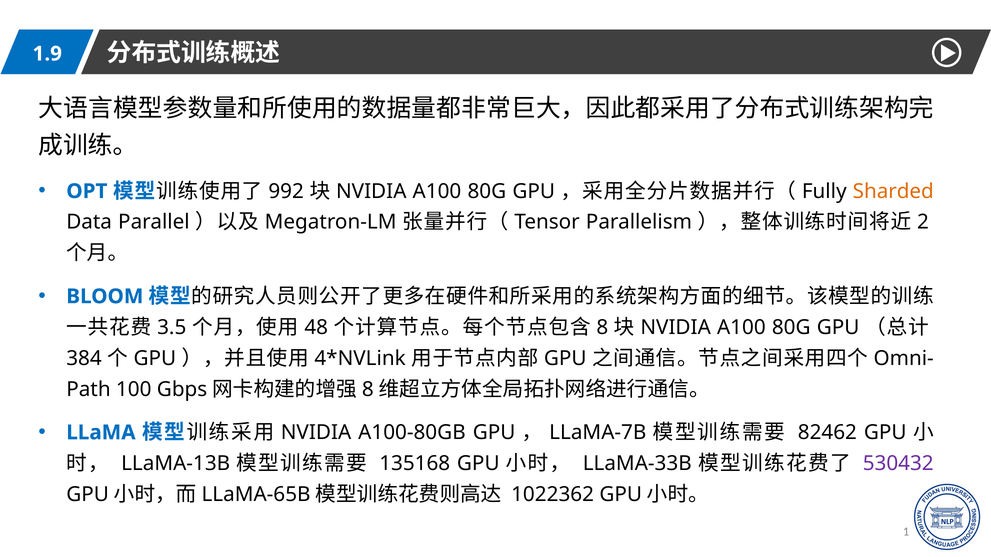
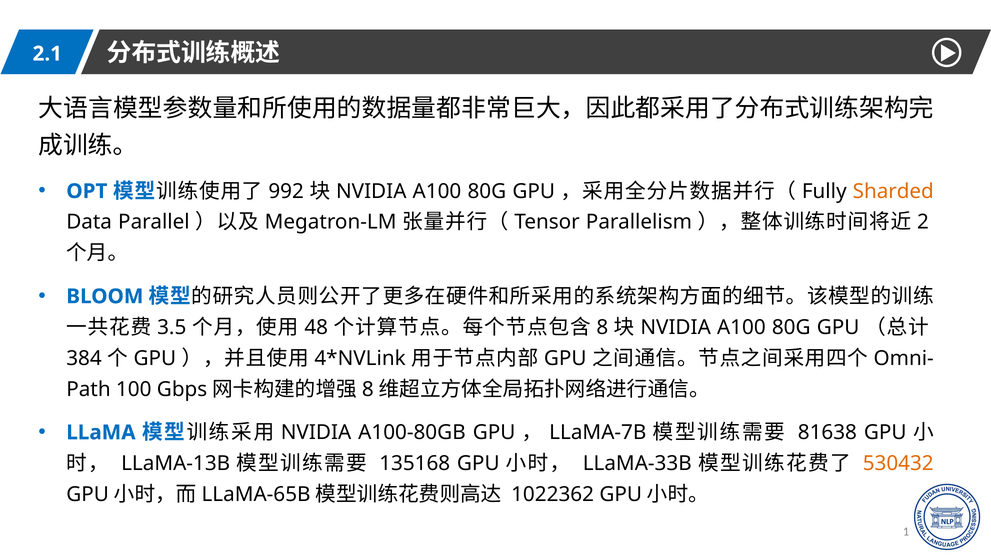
1.9: 1.9 -> 2.1 (47, 54)
82462: 82462 -> 81638 (827, 433)
530432 colour: purple -> orange (898, 464)
